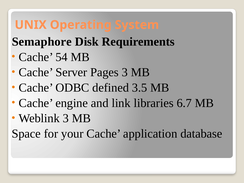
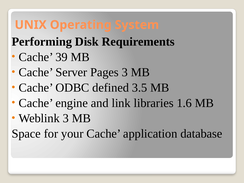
Semaphore: Semaphore -> Performing (42, 42)
54: 54 -> 39 (62, 57)
6.7: 6.7 -> 1.6 (184, 103)
